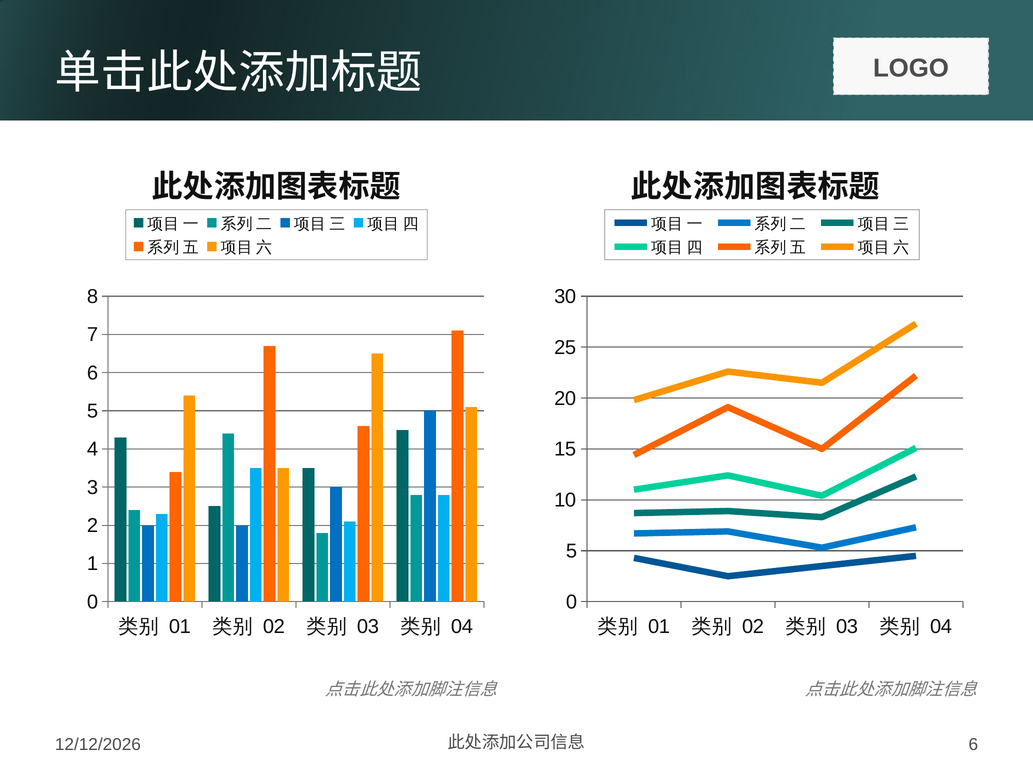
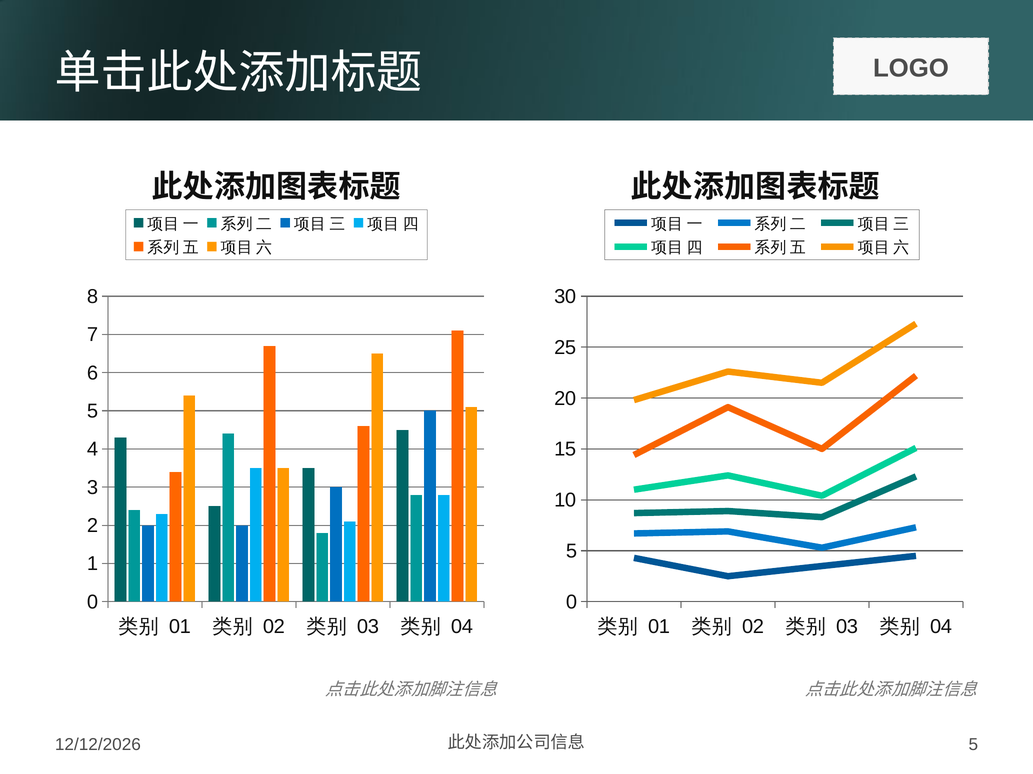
6: 6 -> 5 (973, 745)
